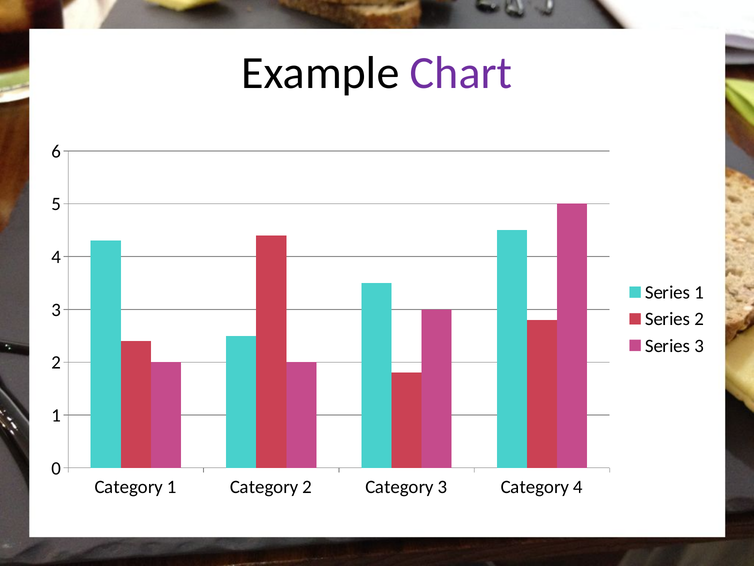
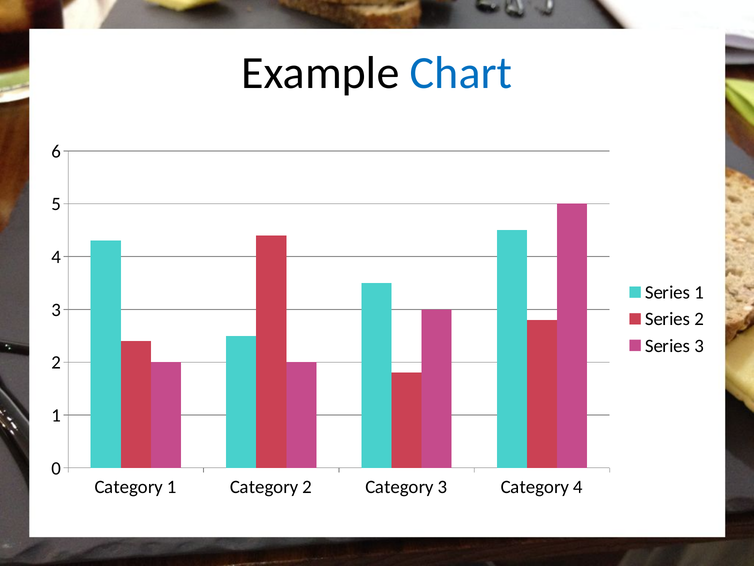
Chart colour: purple -> blue (461, 73)
